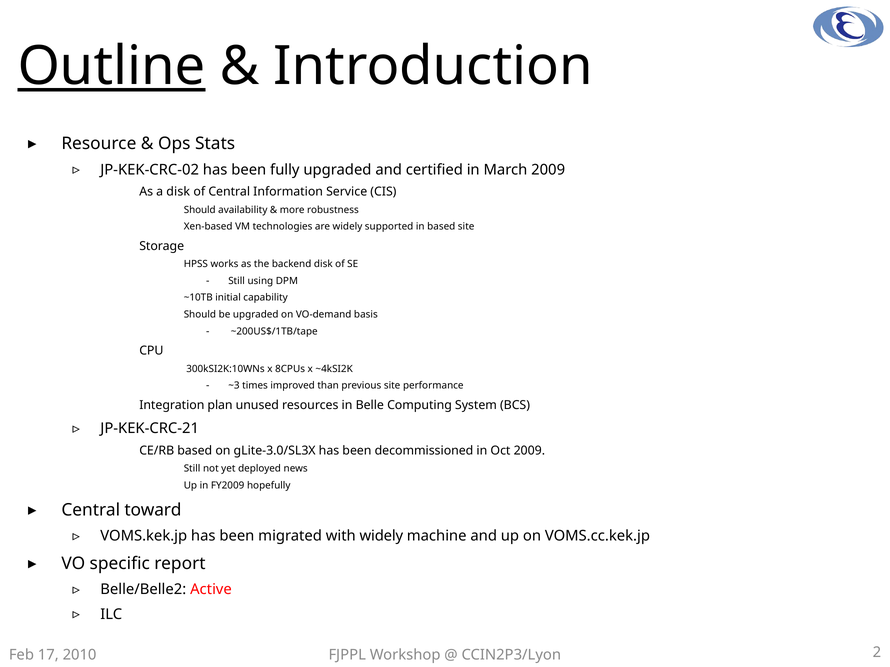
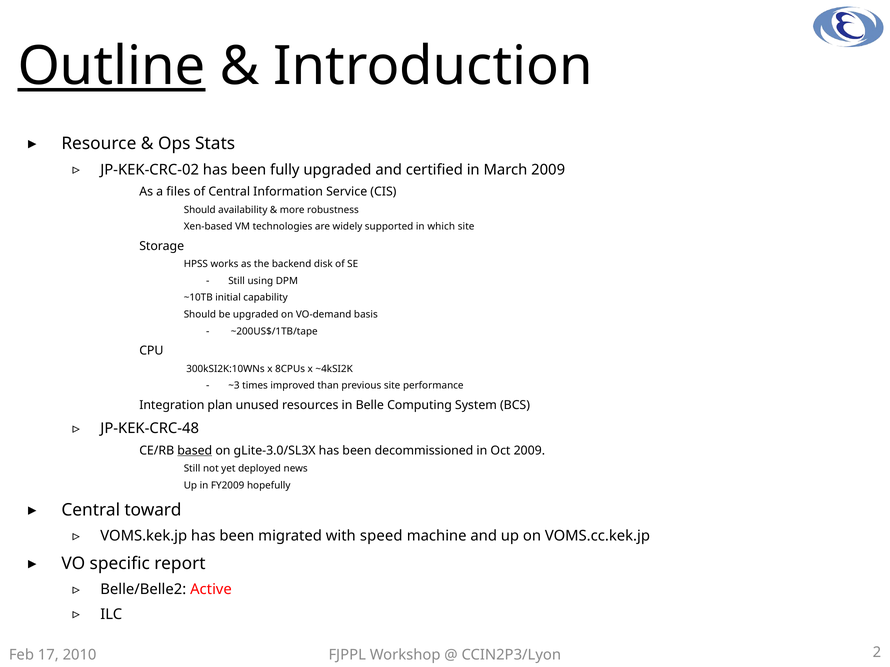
a disk: disk -> files (178, 192)
in based: based -> which (441, 227)
JP-KEK-CRC-21: JP-KEK-CRC-21 -> JP-KEK-CRC-48 (150, 429)
based underline: none -> present (195, 451)
with widely: widely -> speed (381, 537)
